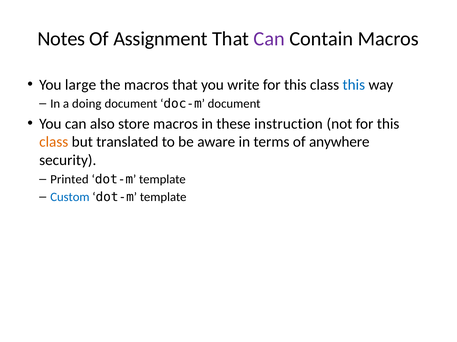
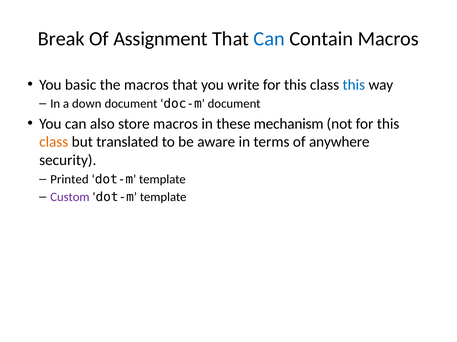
Notes: Notes -> Break (61, 39)
Can colour: purple -> blue (269, 39)
large: large -> basic (81, 85)
doing: doing -> down (87, 104)
instruction: instruction -> mechanism (289, 124)
Custom colour: blue -> purple (70, 197)
